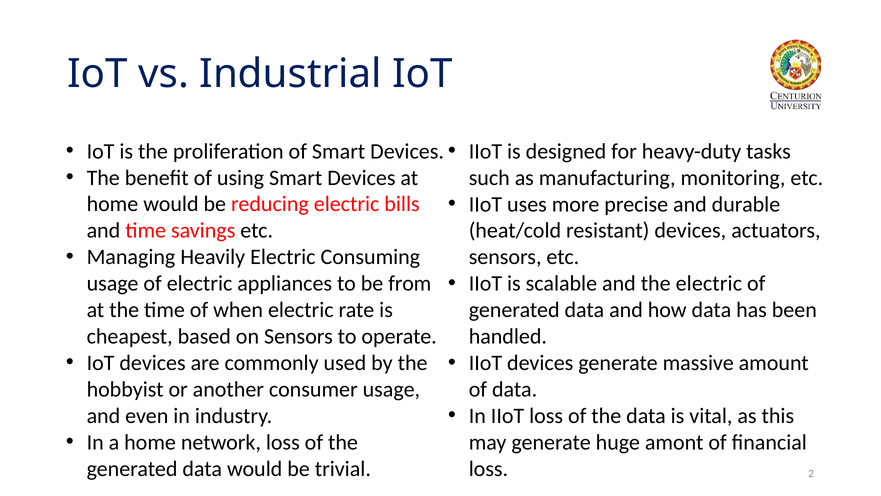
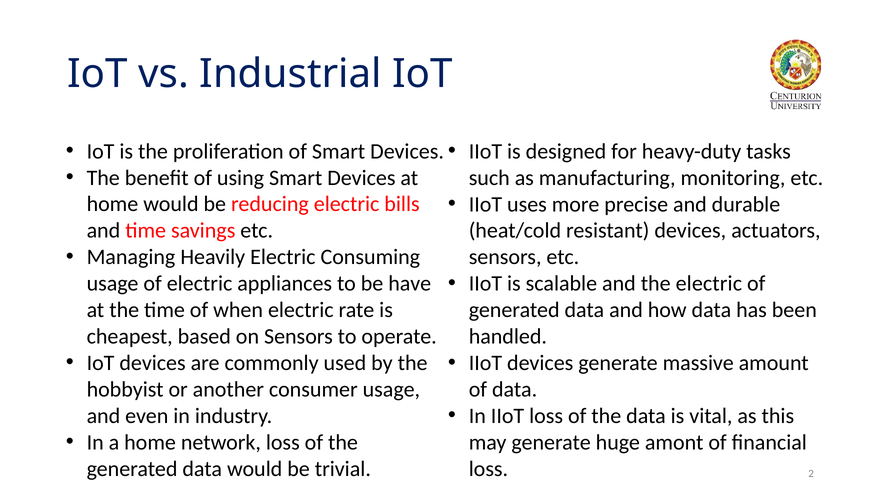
from: from -> have (410, 283)
